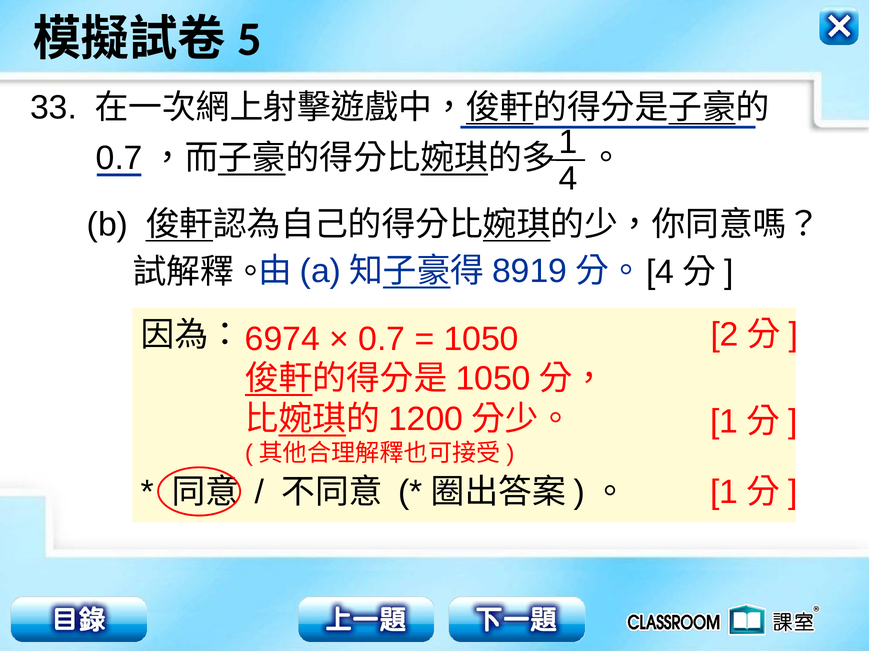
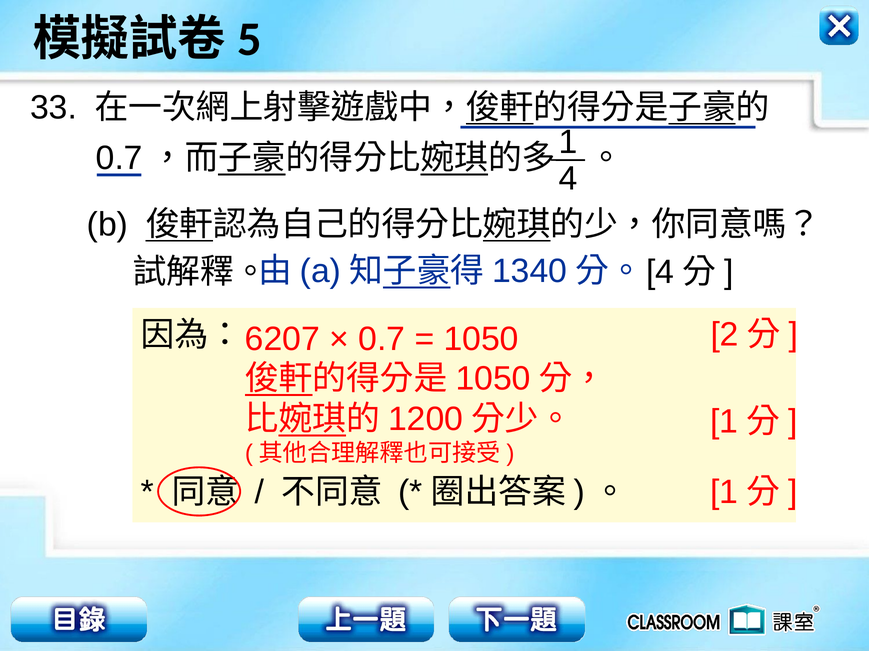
8919: 8919 -> 1340 (530, 272)
6974: 6974 -> 6207 (282, 339)
